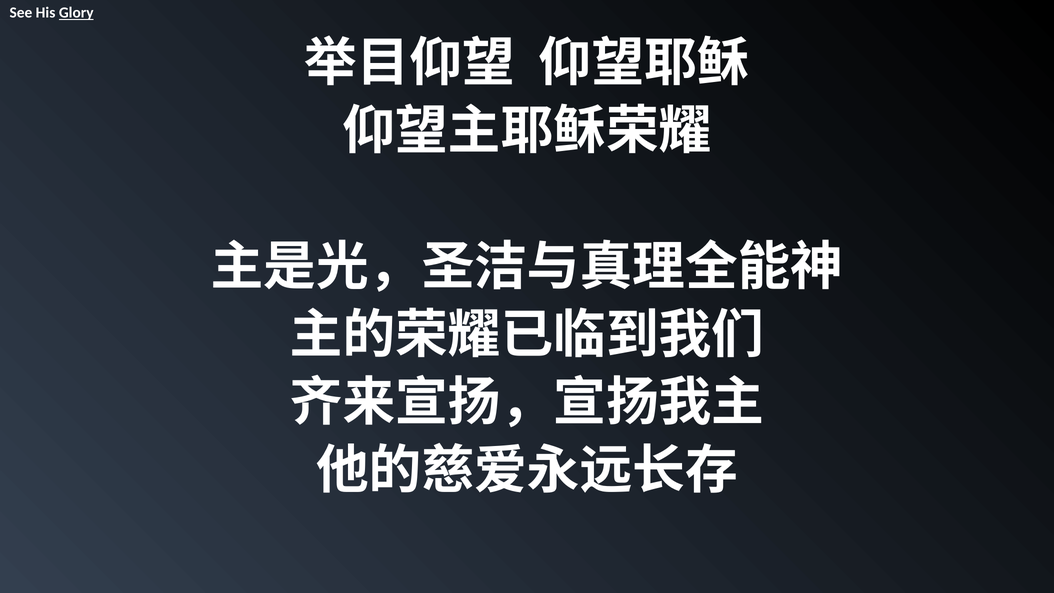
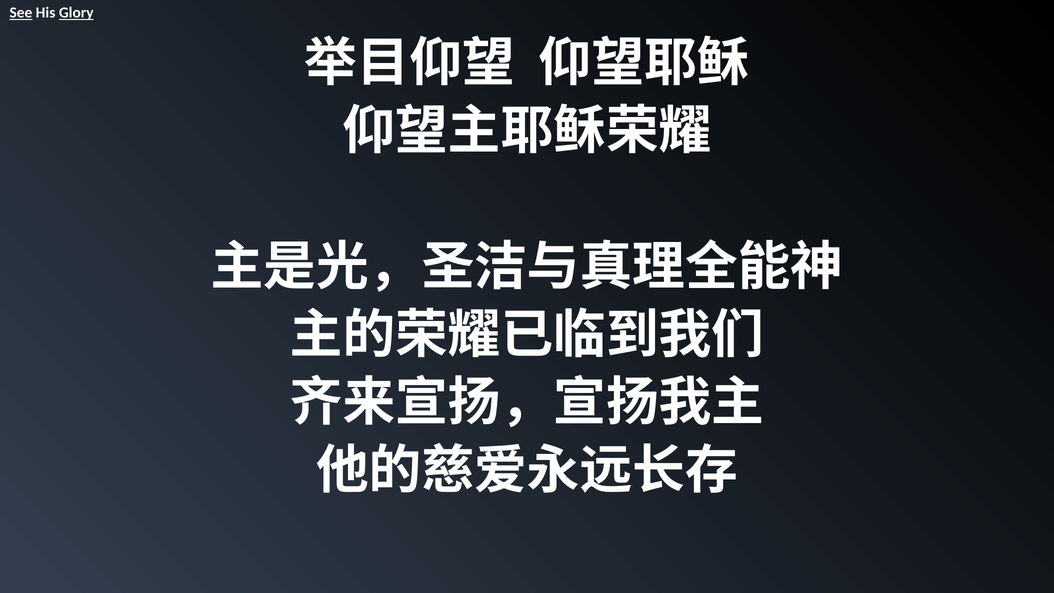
See underline: none -> present (21, 13)
